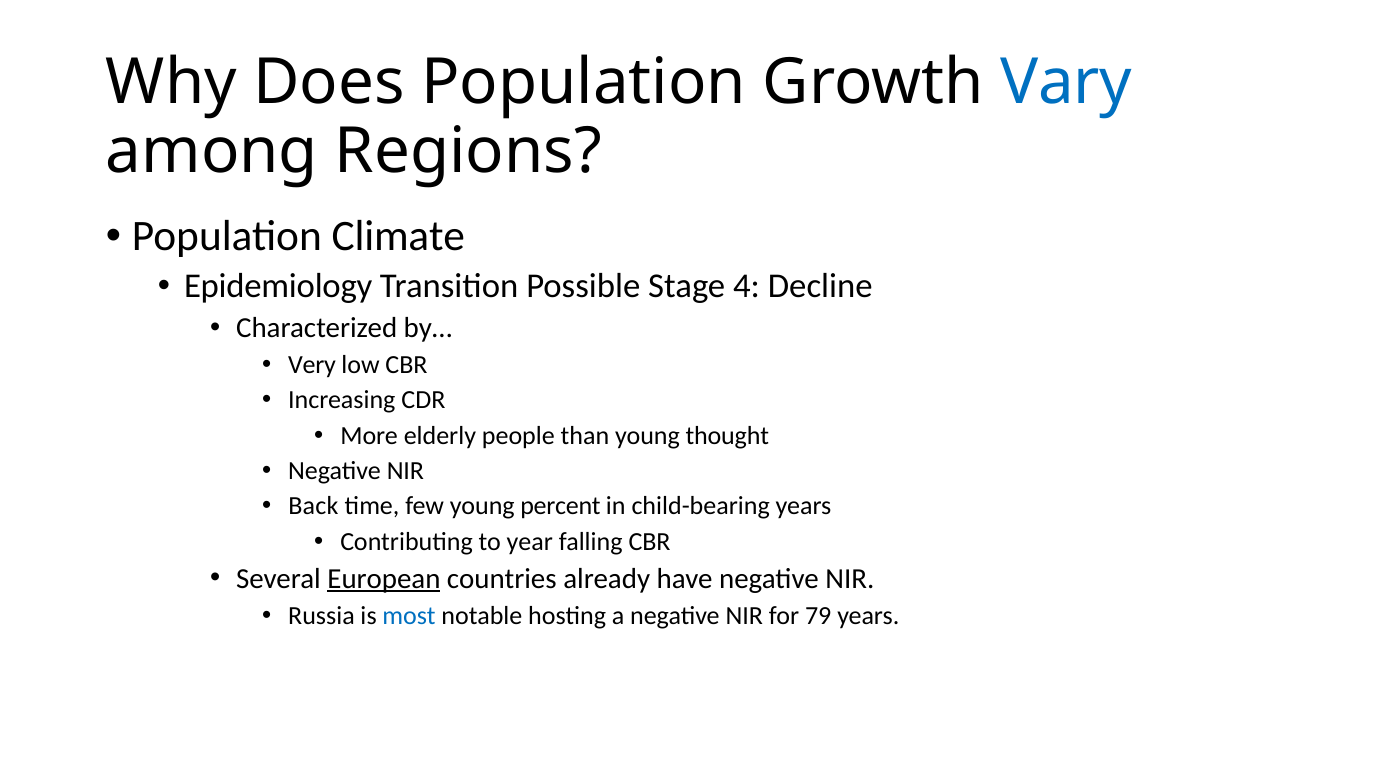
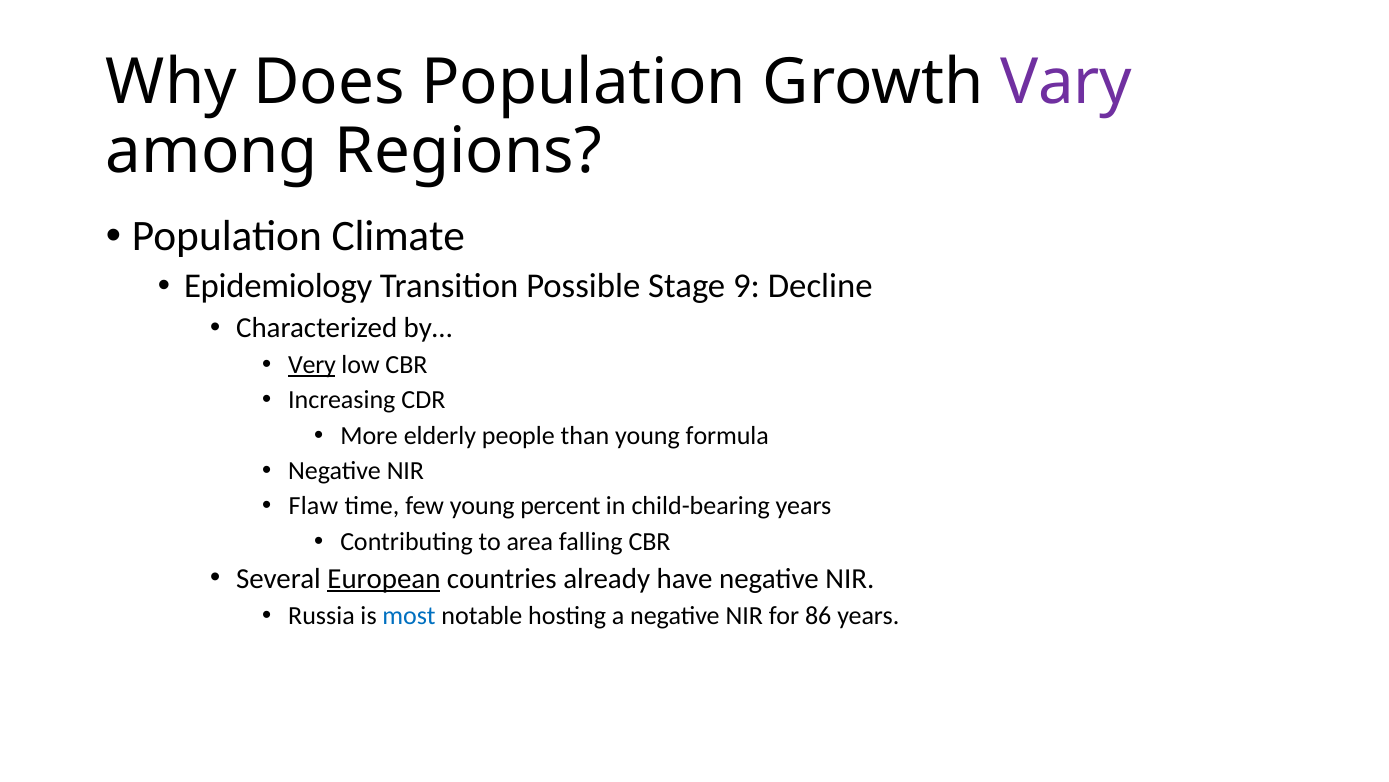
Vary colour: blue -> purple (1066, 82)
4: 4 -> 9 (747, 286)
Very underline: none -> present (312, 364)
thought: thought -> formula (727, 435)
Back: Back -> Flaw (313, 506)
year: year -> area (530, 541)
79: 79 -> 86 (818, 615)
